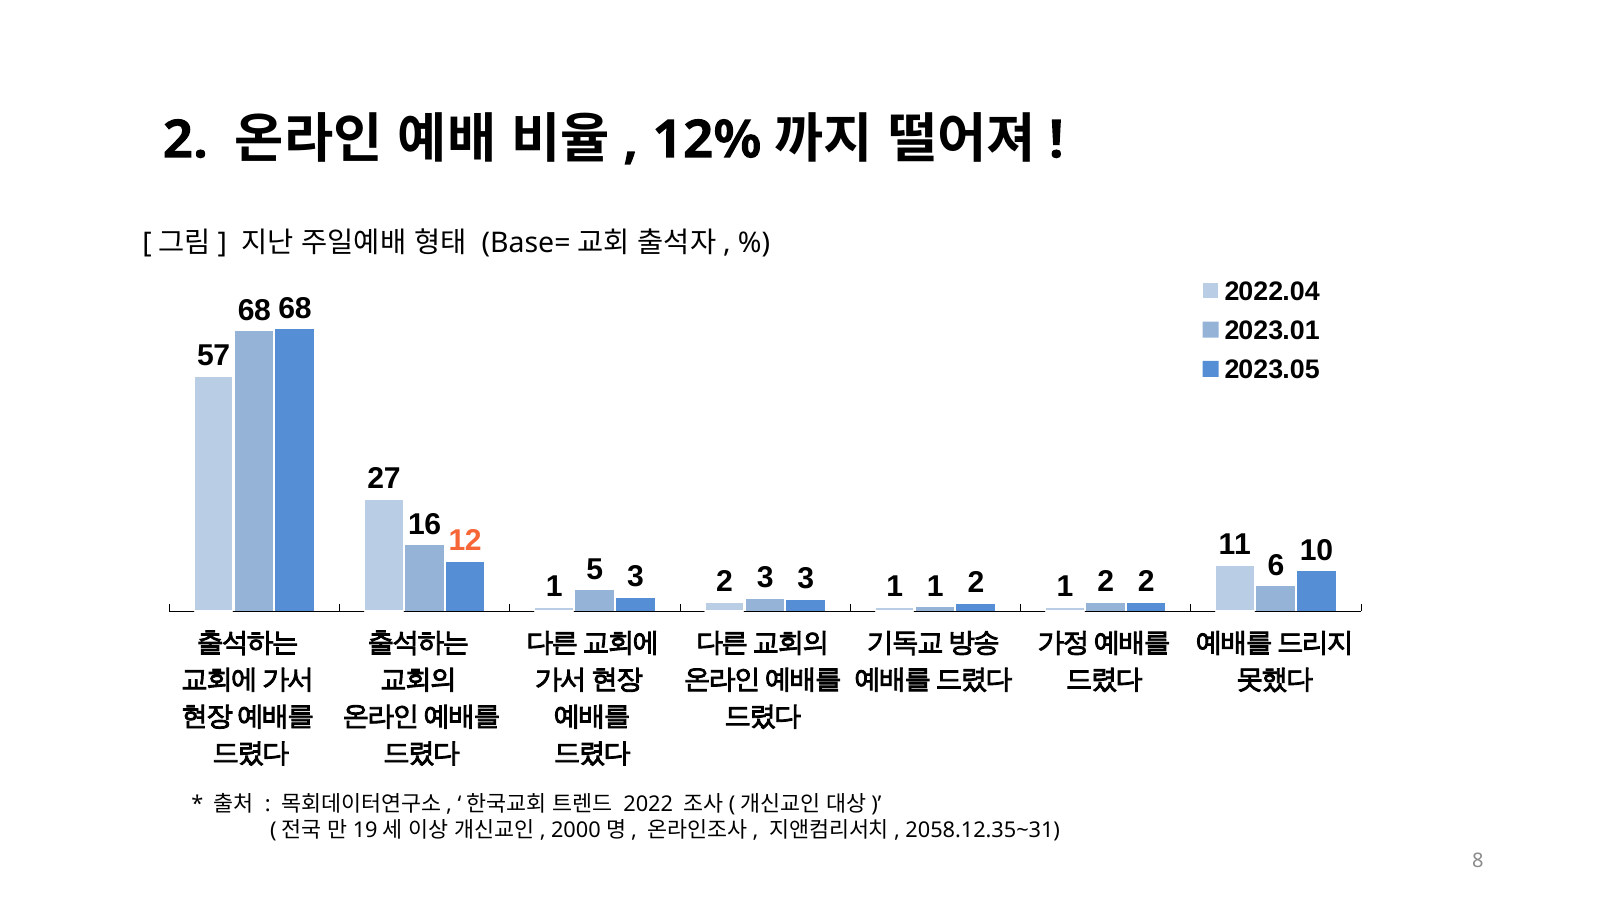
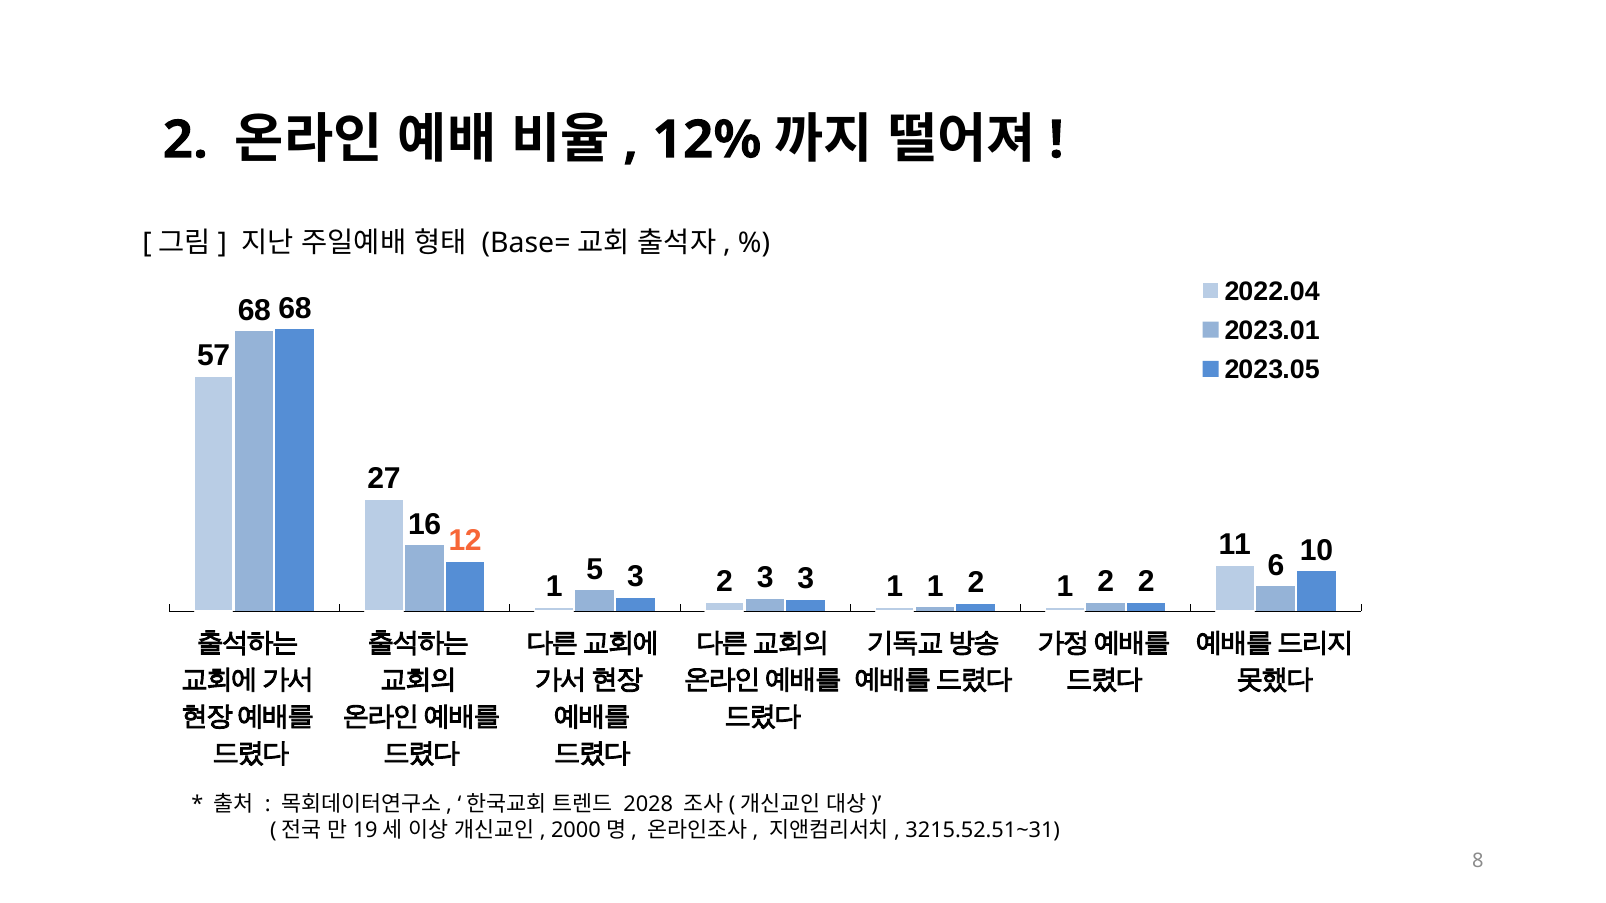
2022: 2022 -> 2028 (648, 805)
2058.12.35~31: 2058.12.35~31 -> 3215.52.51~31 (983, 831)
